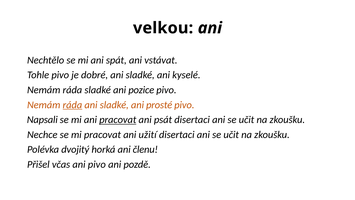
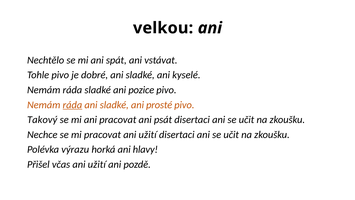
Napsali: Napsali -> Takový (42, 120)
pracovat underline: present -> none (118, 120)
dvojitý: dvojitý -> výrazu (75, 149)
členu: členu -> hlavy (145, 149)
včas ani pivo: pivo -> užití (97, 164)
